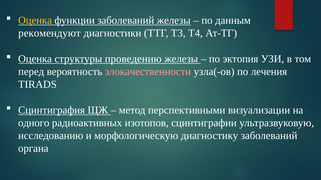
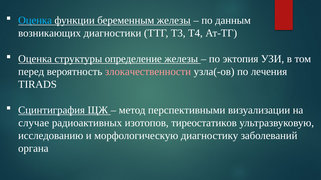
Оценка colour: yellow -> light blue (35, 20)
функции заболеваний: заболеваний -> беременным (126, 20)
рекомендуют: рекомендуют -> возникающих (50, 33)
проведению: проведению -> определение (133, 59)
одного: одного -> случае (34, 123)
сцинтиграфии: сцинтиграфии -> тиреостатиков (204, 123)
